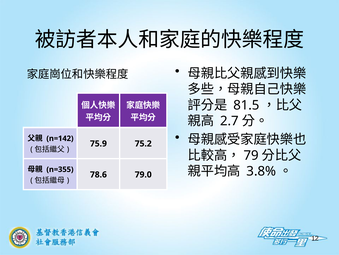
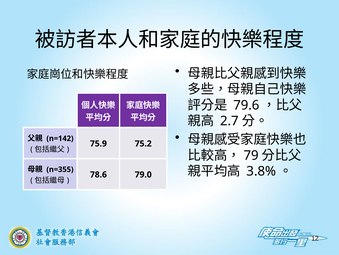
81.5: 81.5 -> 79.6 (246, 105)
